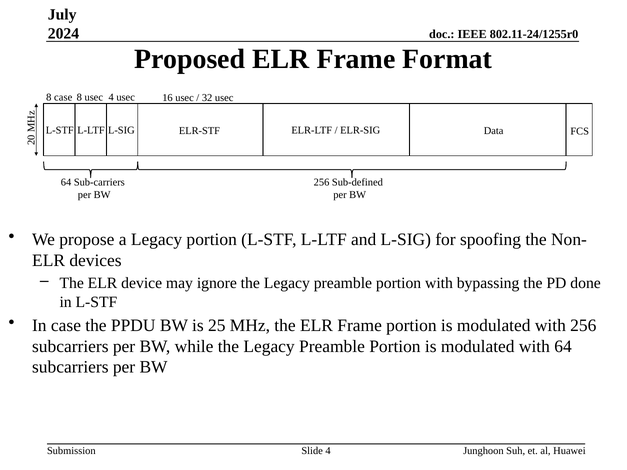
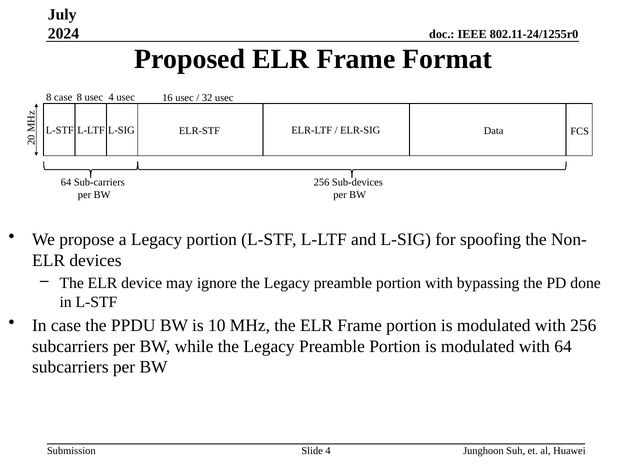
Sub-defined: Sub-defined -> Sub-devices (357, 182)
25: 25 -> 10 (217, 326)
